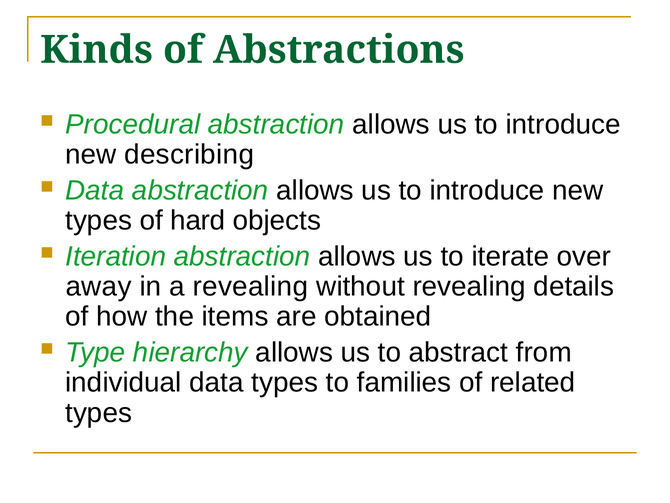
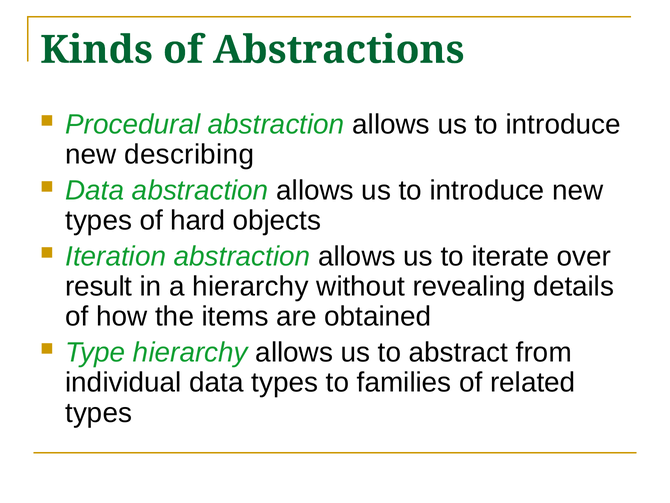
away: away -> result (99, 286)
a revealing: revealing -> hierarchy (250, 286)
